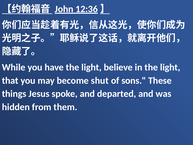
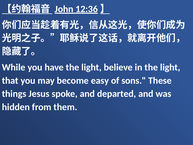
shut: shut -> easy (100, 80)
